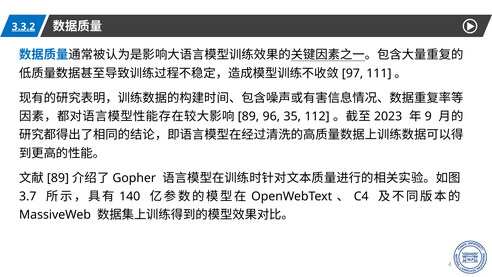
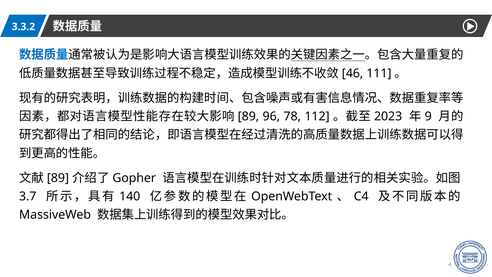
3.3.2 underline: present -> none (23, 27)
97: 97 -> 46 (353, 73)
35: 35 -> 78 (292, 116)
